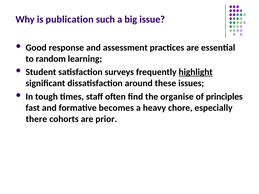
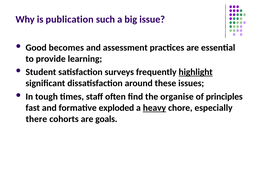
response: response -> becomes (66, 48)
random: random -> provide (51, 59)
becomes: becomes -> exploded (116, 108)
heavy underline: none -> present (154, 108)
prior: prior -> goals (106, 119)
